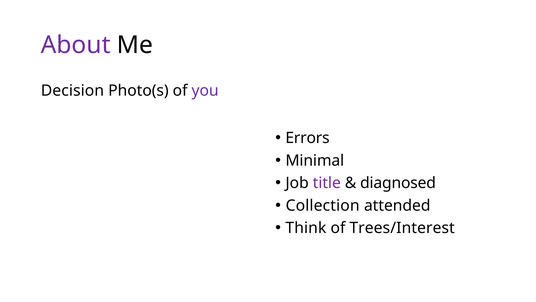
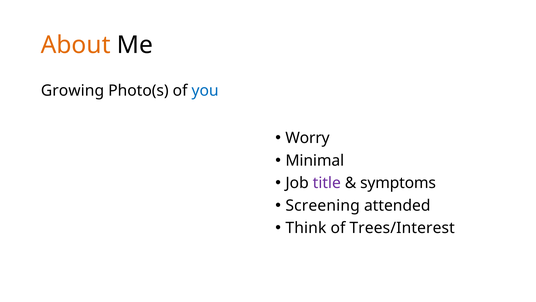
About colour: purple -> orange (76, 45)
Decision: Decision -> Growing (72, 91)
you colour: purple -> blue (205, 91)
Errors: Errors -> Worry (307, 138)
diagnosed: diagnosed -> symptoms (398, 183)
Collection: Collection -> Screening (323, 205)
